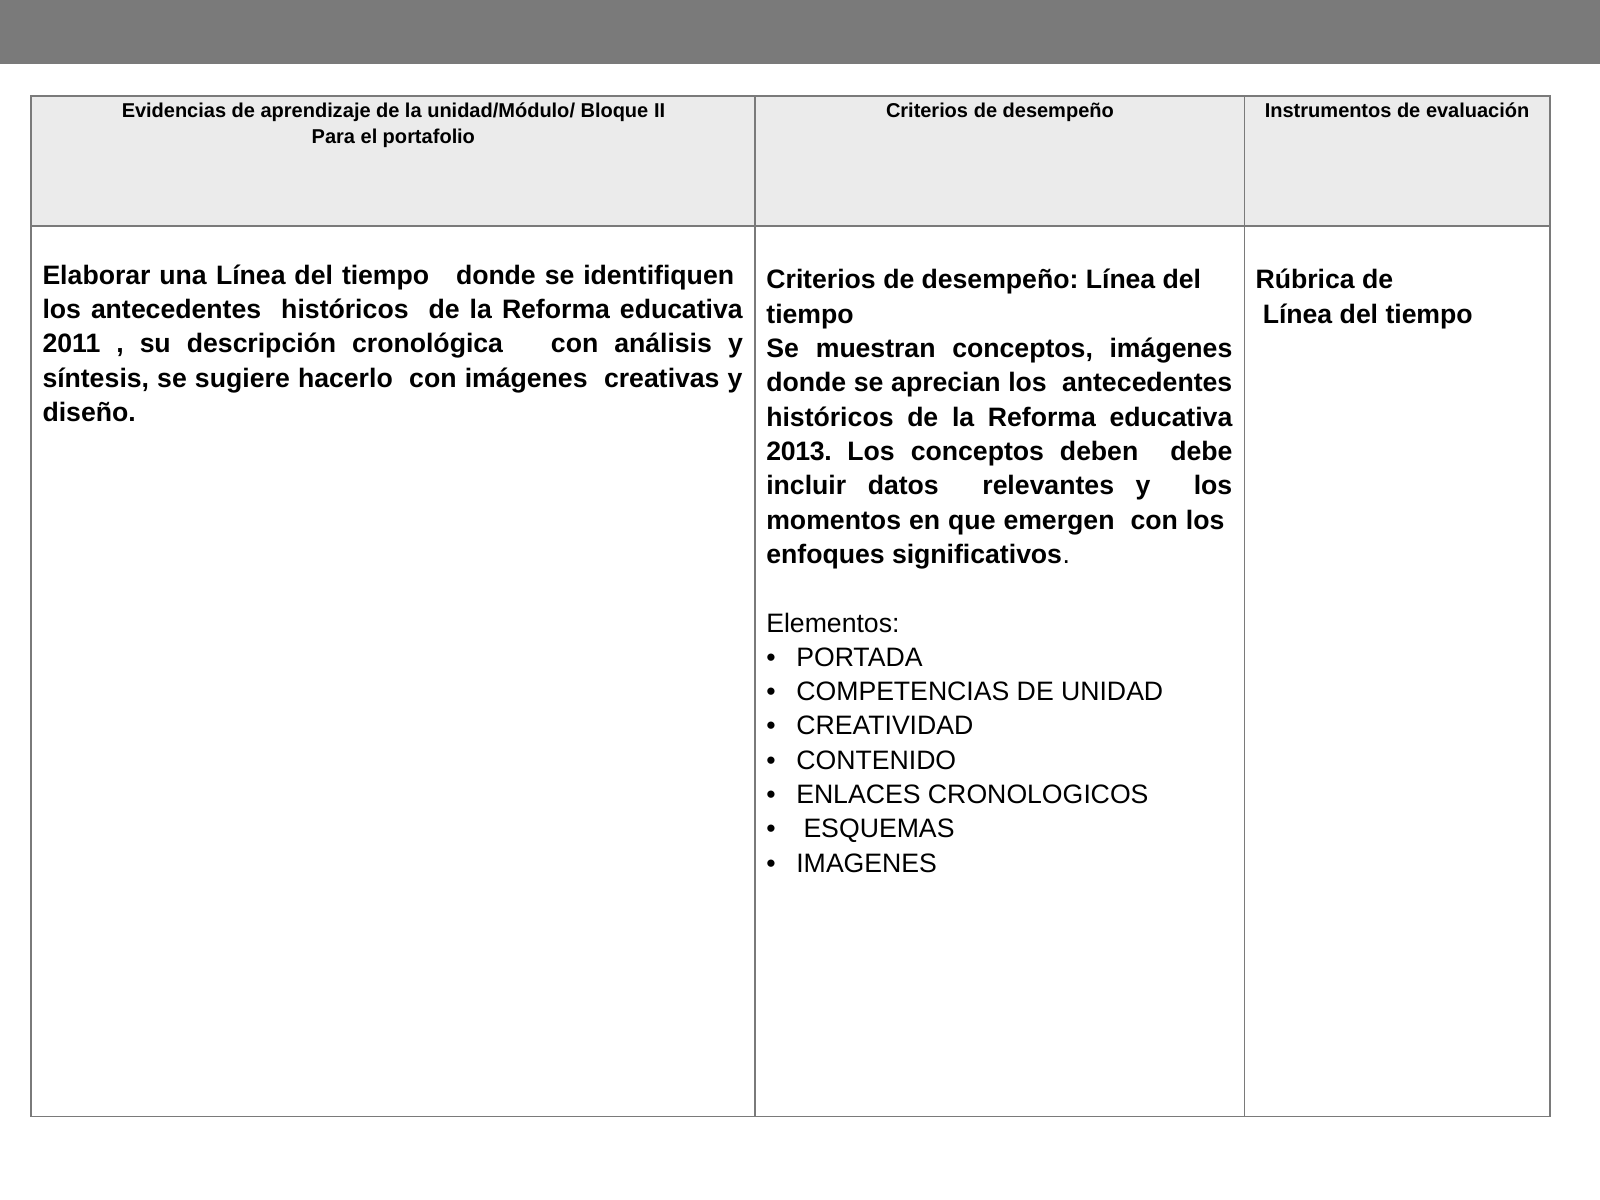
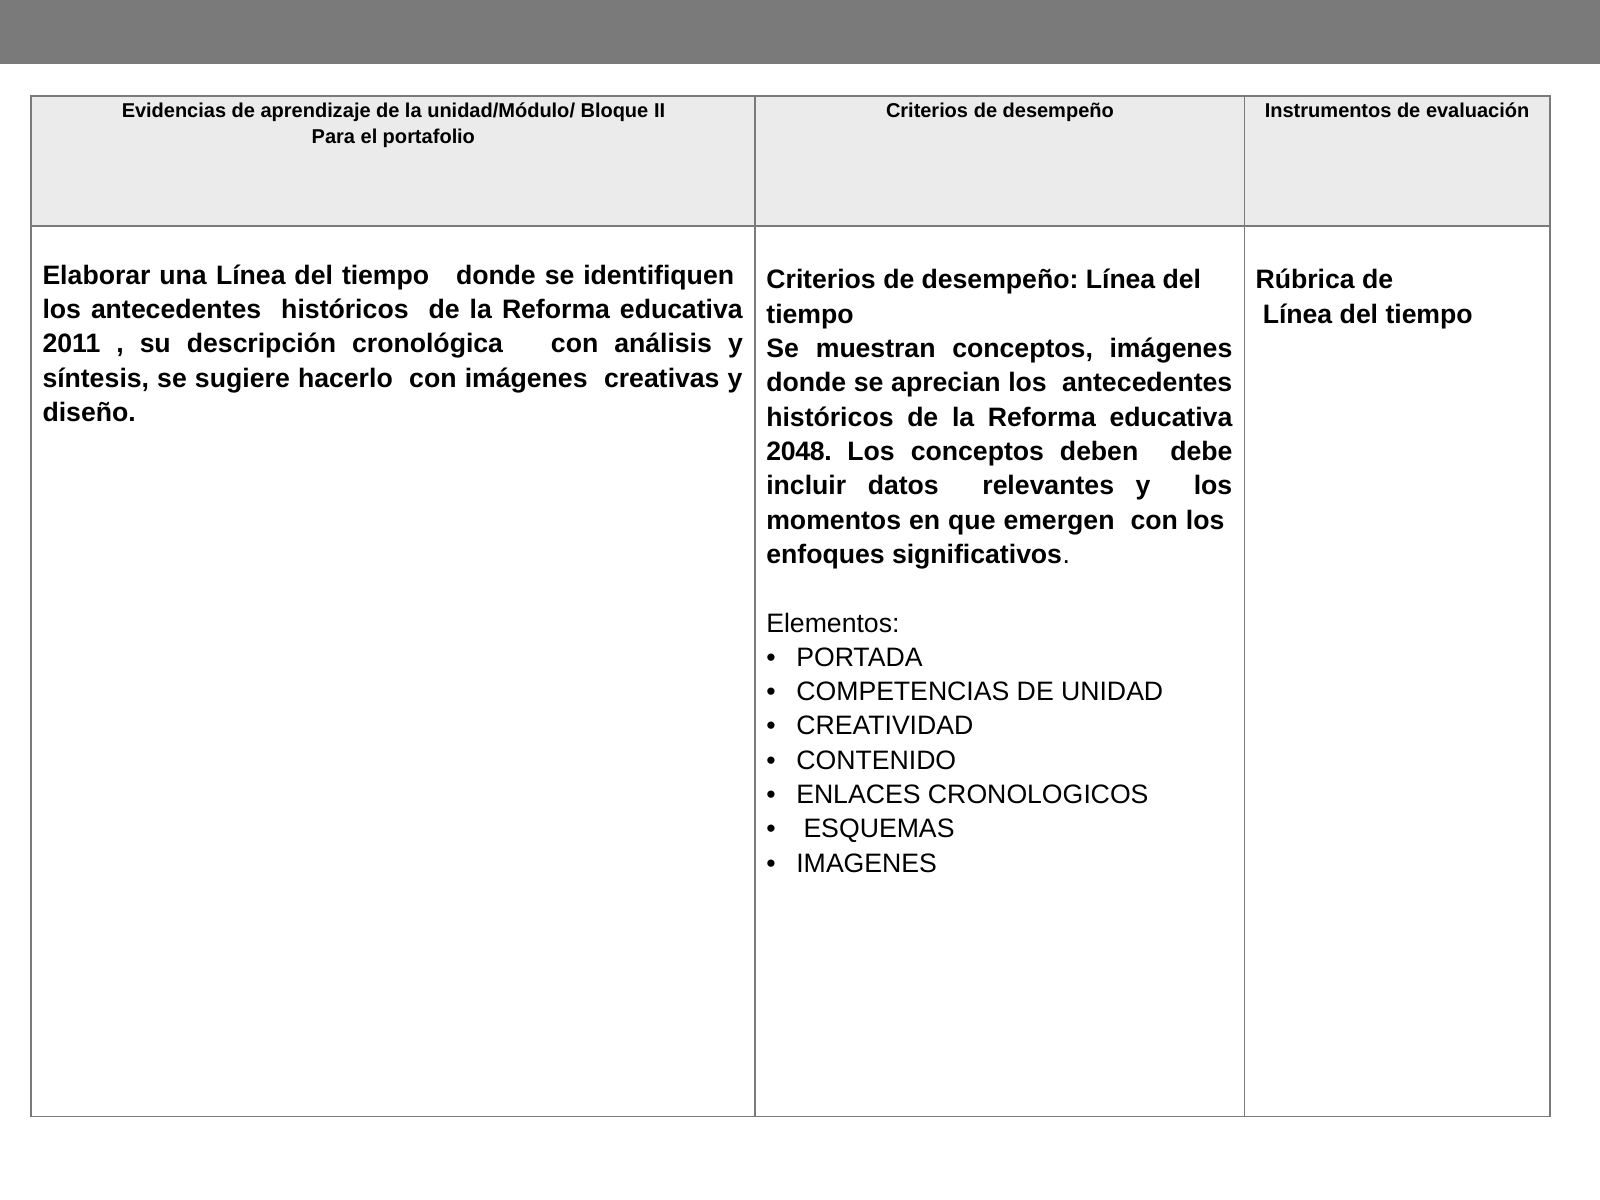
2013: 2013 -> 2048 (799, 452)
